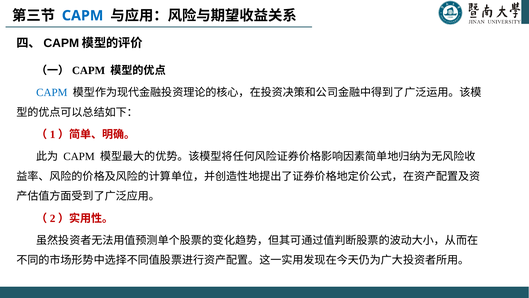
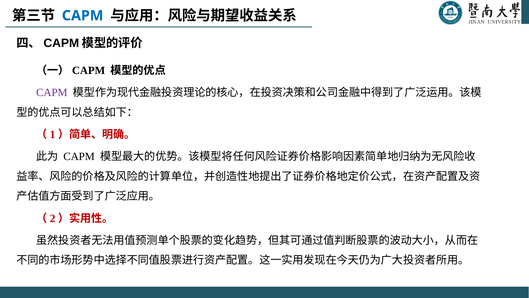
CAPM colour: blue -> purple (52, 92)
